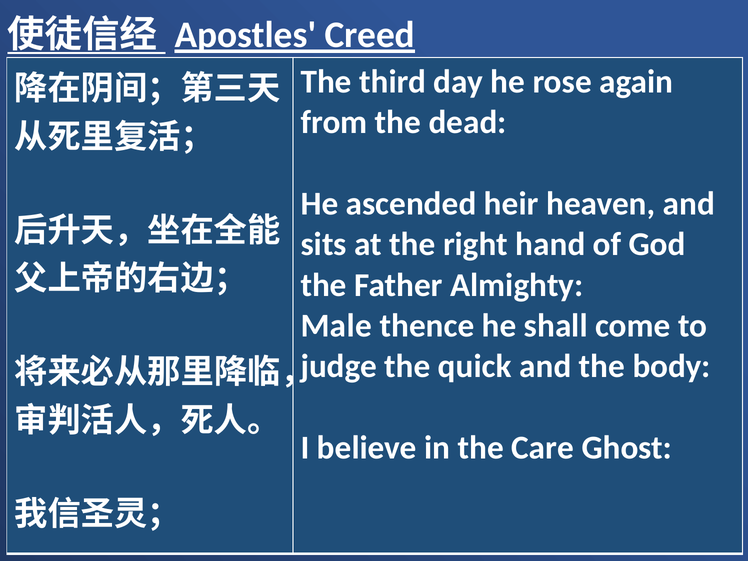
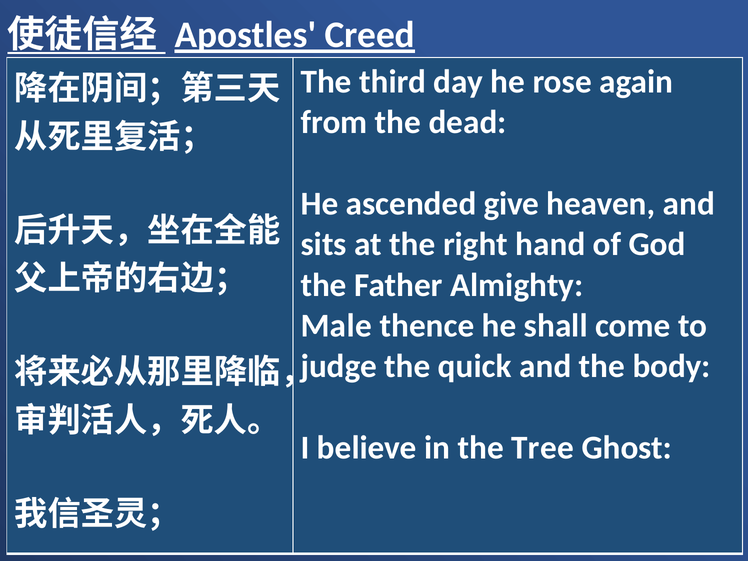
heir: heir -> give (511, 204)
Care: Care -> Tree (542, 448)
